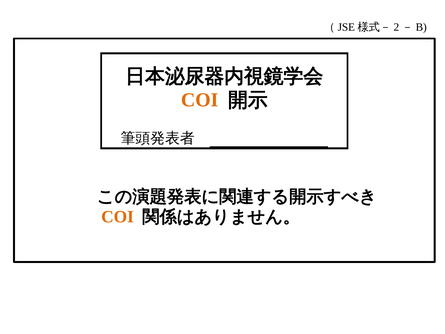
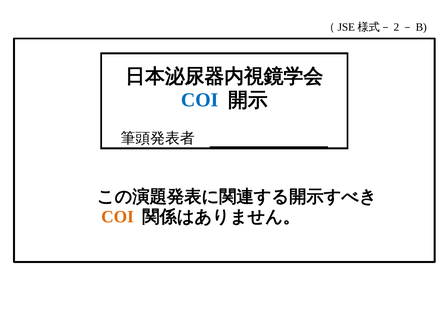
COI colour: orange -> blue (200, 100)
